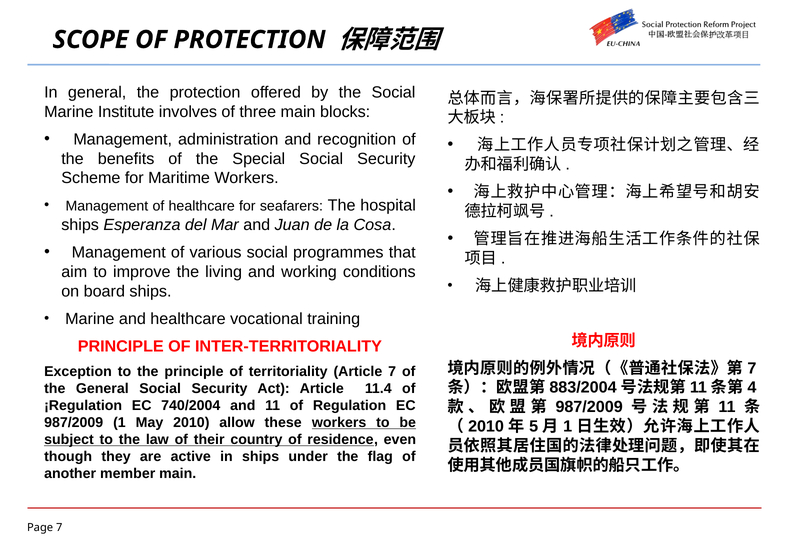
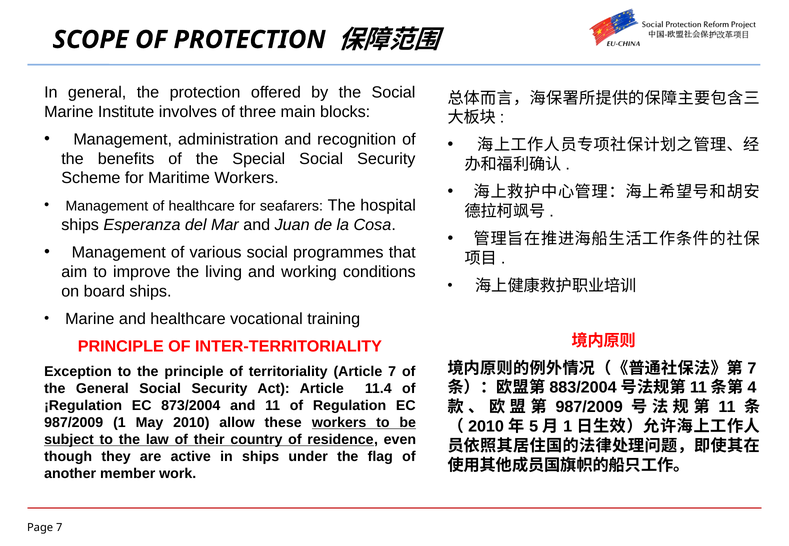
740/2004: 740/2004 -> 873/2004 (191, 406)
member main: main -> work (178, 474)
